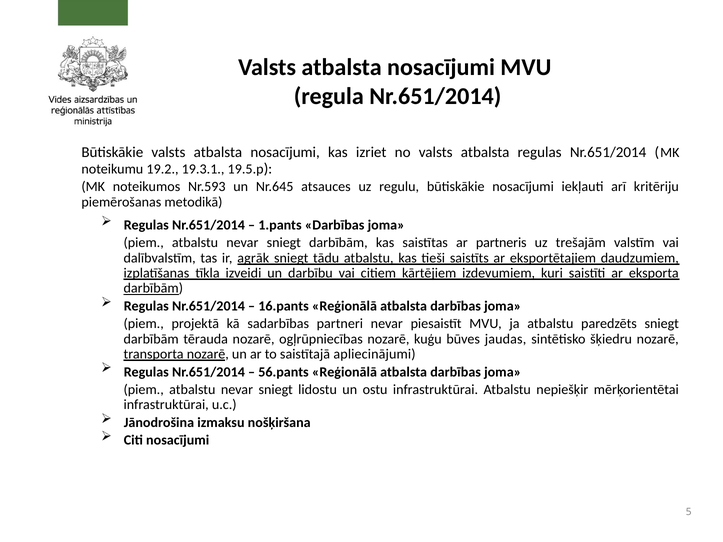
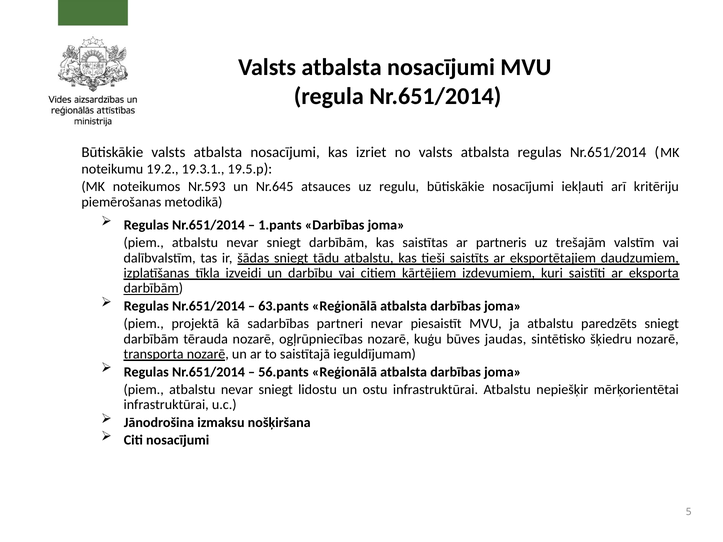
agrāk: agrāk -> šādas (253, 258)
16.pants: 16.pants -> 63.pants (284, 306)
apliecinājumi: apliecinājumi -> ieguldījumam (375, 354)
